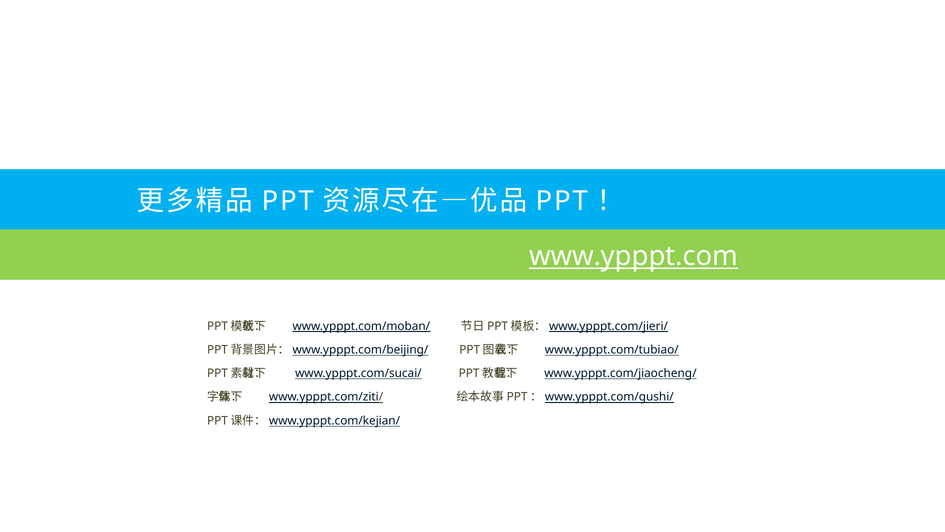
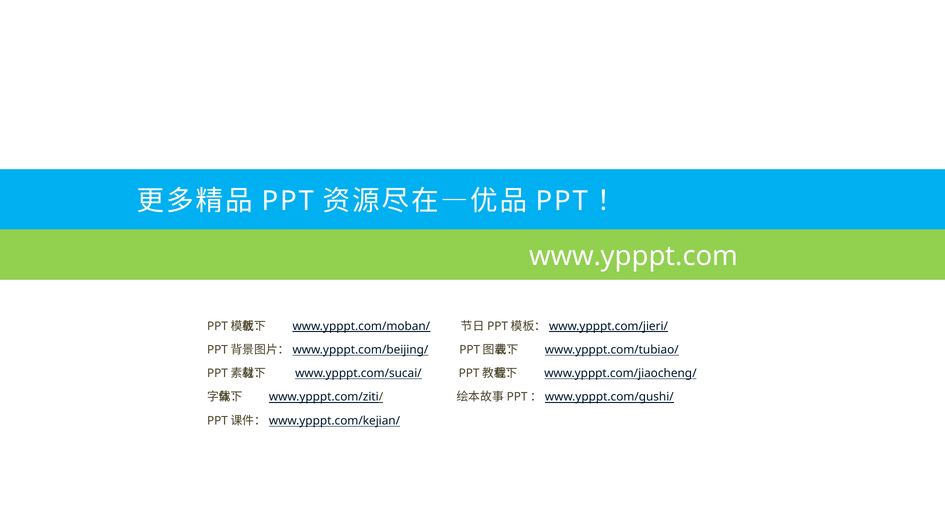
www.ypppt.com underline: present -> none (634, 256)
